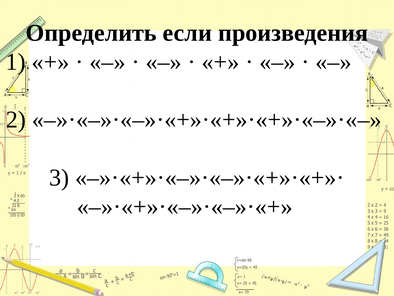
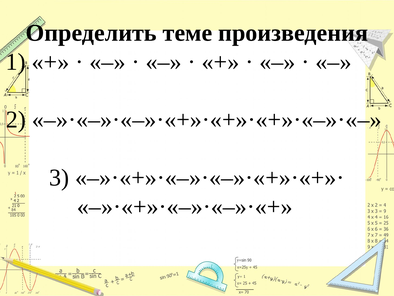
если: если -> теме (187, 33)
